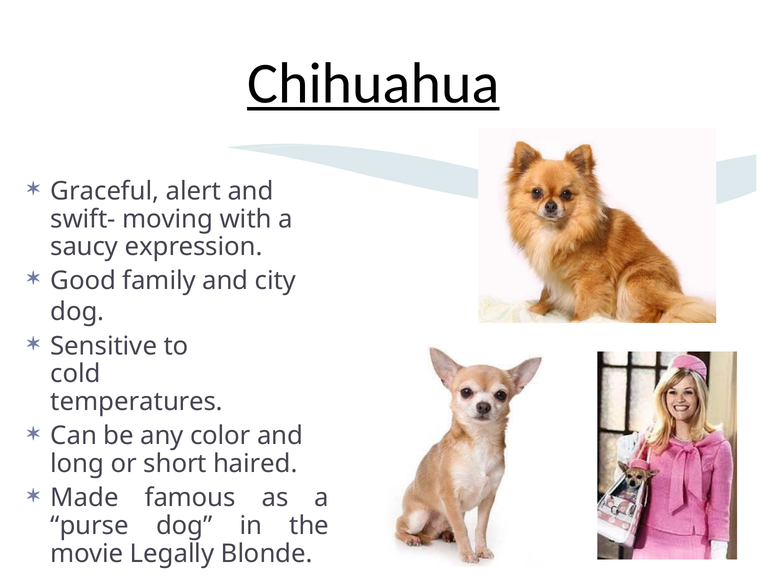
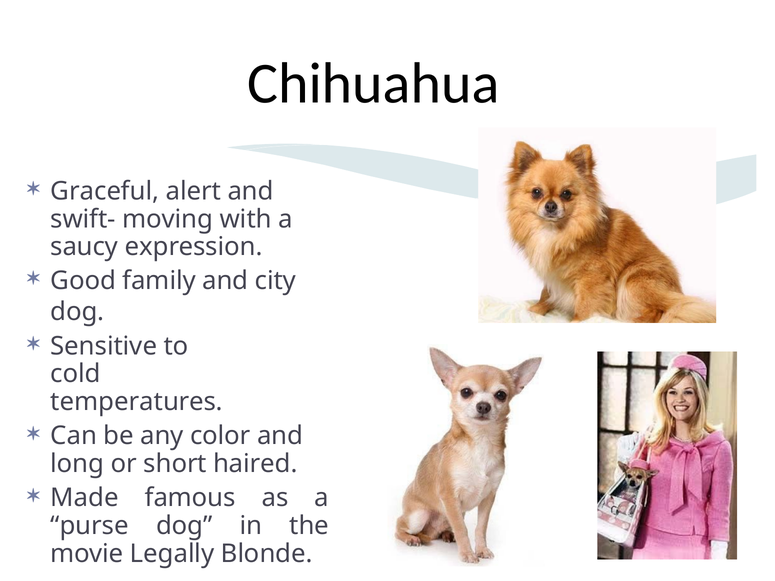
Chihuahua underline: present -> none (373, 84)
